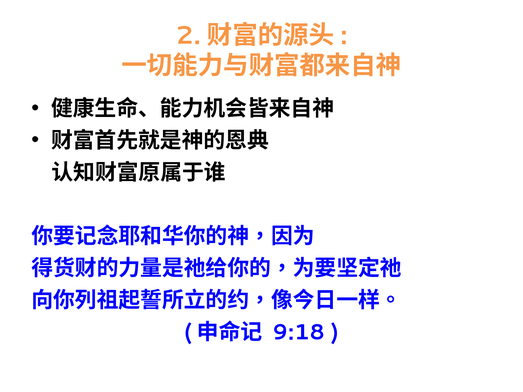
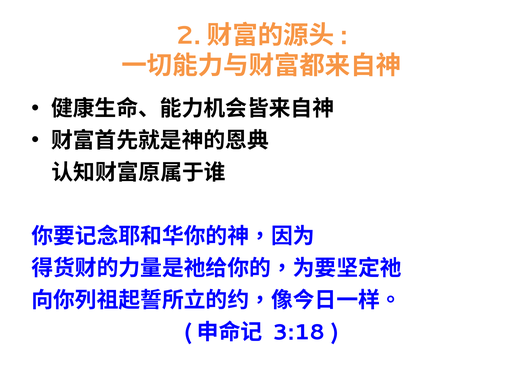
9:18: 9:18 -> 3:18 (299, 332)
